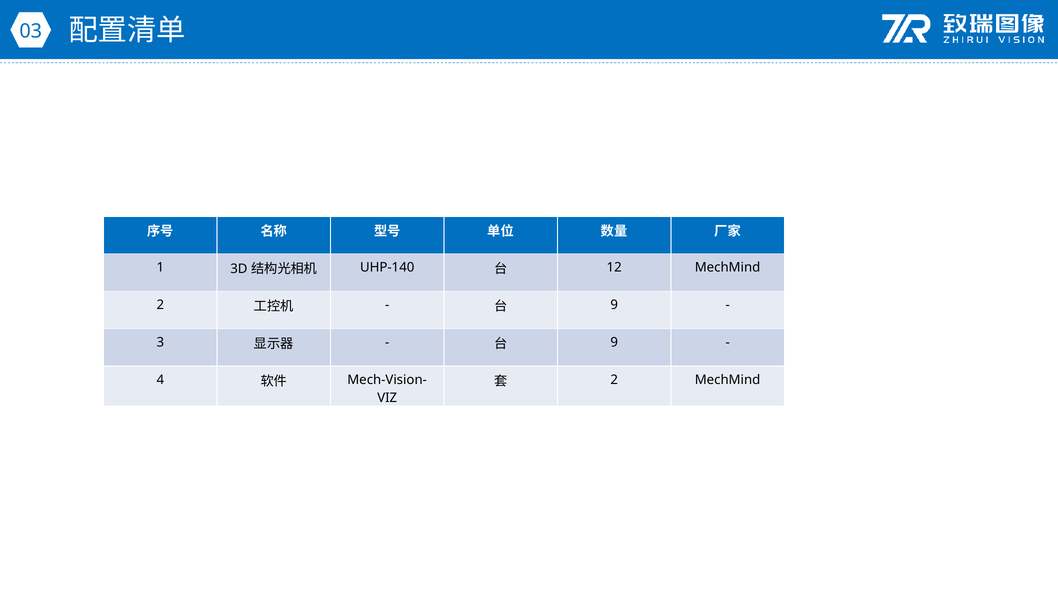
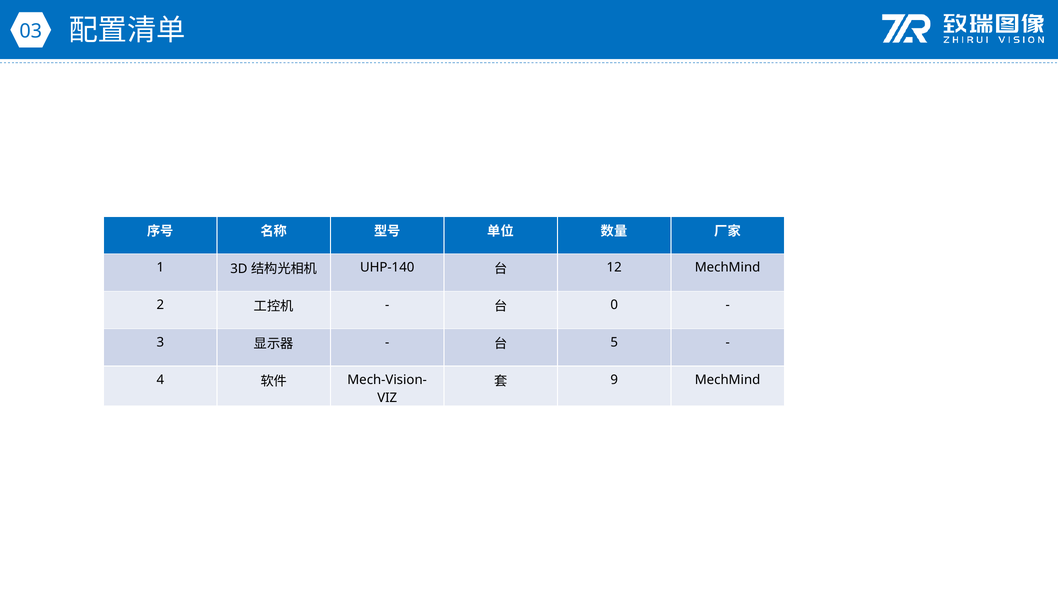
9: 9 -> 0 (614, 305)
9: 9 -> 5 (614, 343)
2: 2 -> 9 (614, 380)
